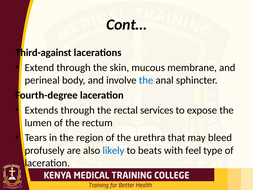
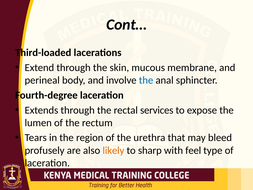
Third-against: Third-against -> Third-loaded (43, 53)
likely colour: blue -> orange (113, 150)
beats: beats -> sharp (150, 150)
